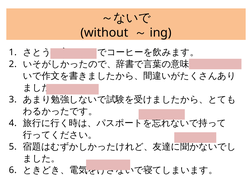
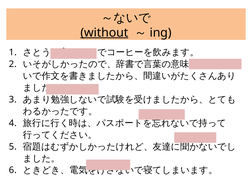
without underline: none -> present (104, 33)
